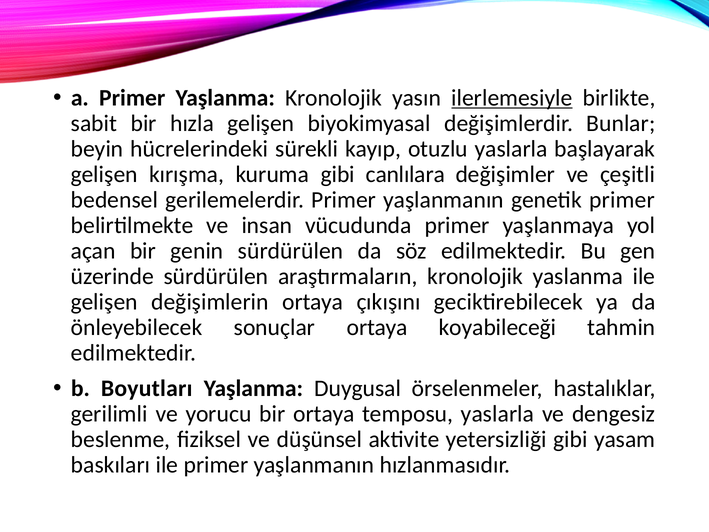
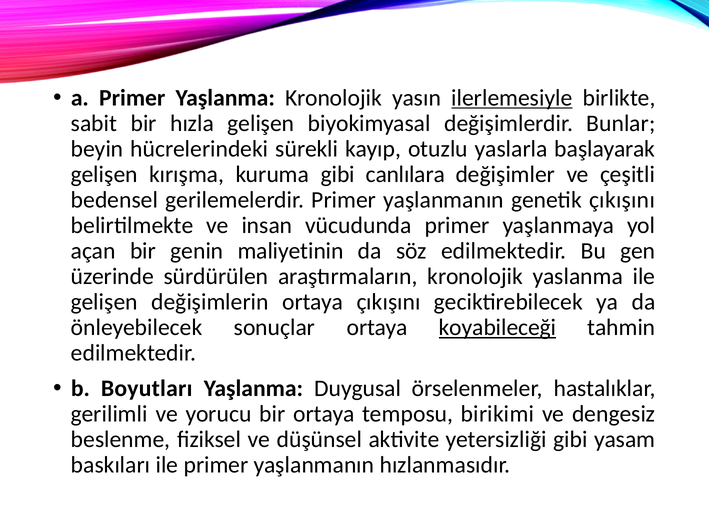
genetik primer: primer -> çıkışını (622, 200)
genin sürdürülen: sürdürülen -> maliyetinin (291, 251)
koyabileceği underline: none -> present (497, 327)
temposu yaslarla: yaslarla -> birikimi (497, 414)
